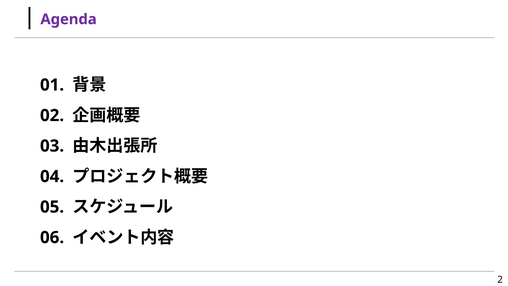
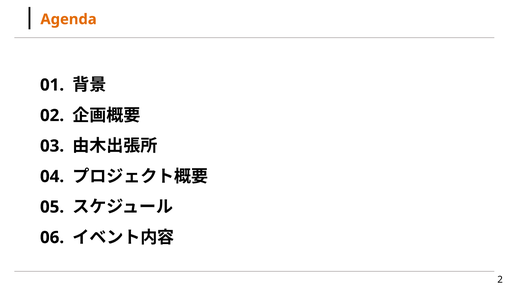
Agenda colour: purple -> orange (69, 19)
